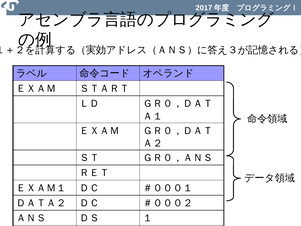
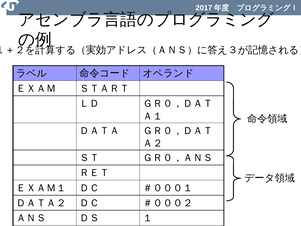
ＥＸＡＭ: ＥＸＡＭ -> ＤＡＴＡ (99, 131)
